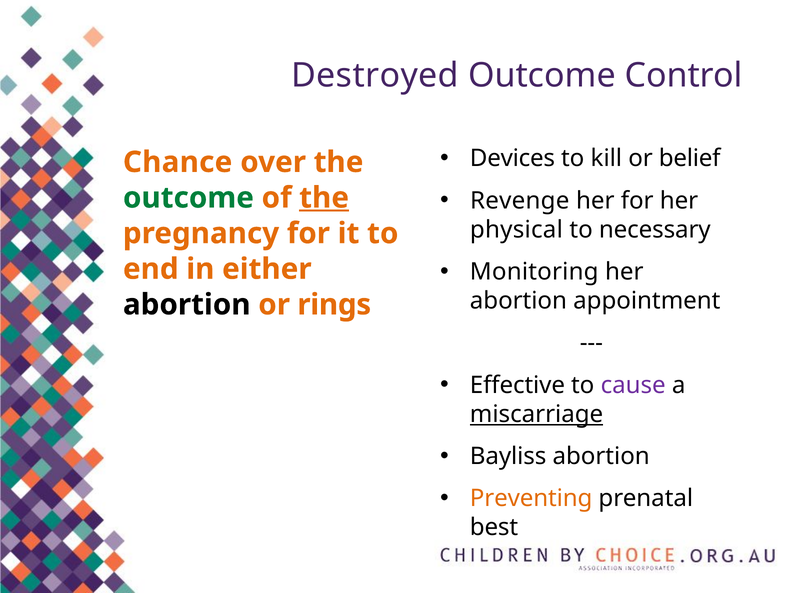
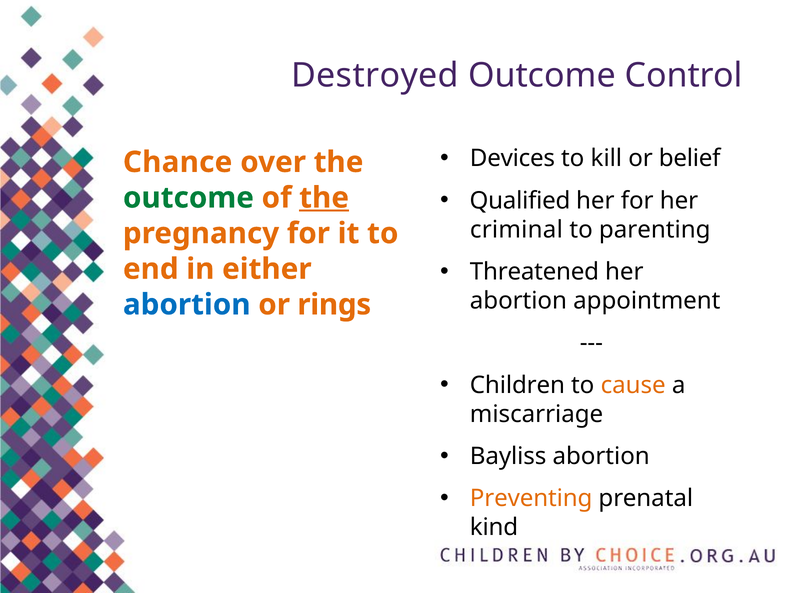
Revenge: Revenge -> Qualified (520, 201)
physical: physical -> criminal (516, 229)
necessary: necessary -> parenting (655, 229)
Monitoring: Monitoring -> Threatened (534, 272)
abortion colour: black -> blue (187, 304)
Effective: Effective -> Children (517, 385)
cause colour: purple -> orange (633, 385)
miscarriage underline: present -> none (537, 414)
best: best -> kind (494, 527)
